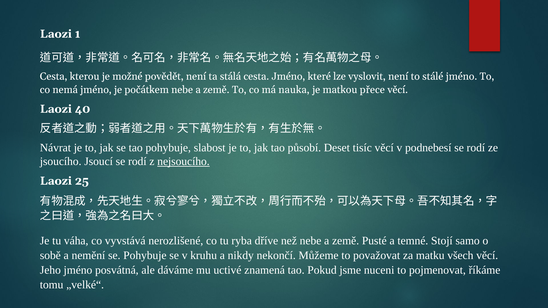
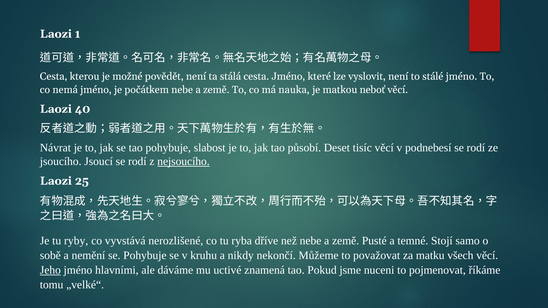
přece: přece -> neboť (372, 90)
váha: váha -> ryby (76, 241)
Jeho underline: none -> present (50, 270)
posvátná: posvátná -> hlavními (117, 270)
